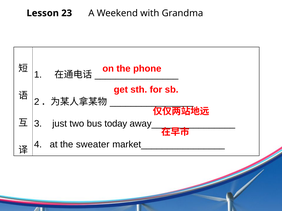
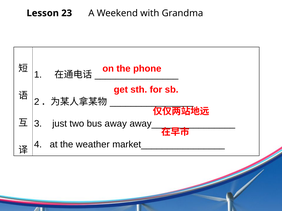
today: today -> away (116, 124)
sweater: sweater -> weather (93, 145)
